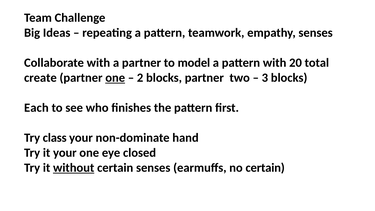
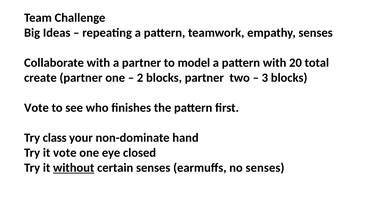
one underline: present -> none (115, 78)
Each: Each -> Vote (36, 108)
it your: your -> vote (65, 153)
no certain: certain -> senses (265, 168)
